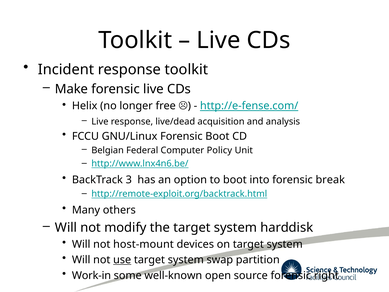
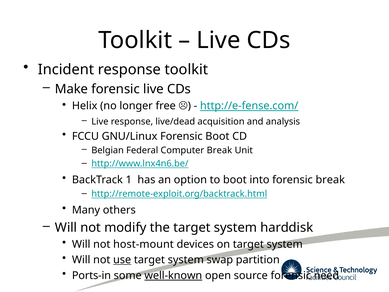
Computer Policy: Policy -> Break (219, 150)
3: 3 -> 1 (129, 180)
Work-in: Work-in -> Ports-in (91, 275)
well-known underline: none -> present (173, 275)
right: right -> need (326, 275)
